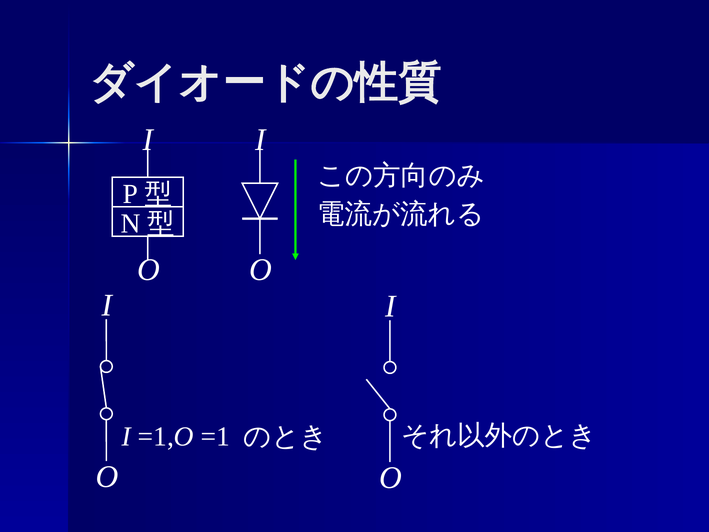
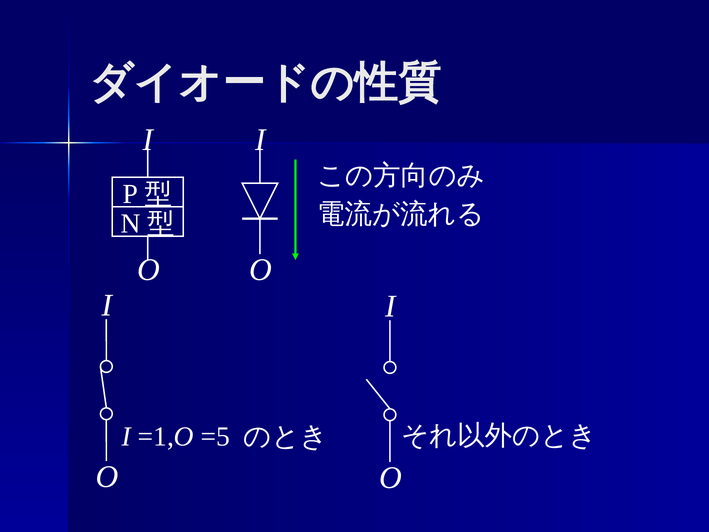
=1: =1 -> =5 (215, 436)
